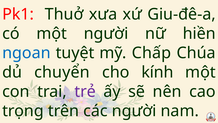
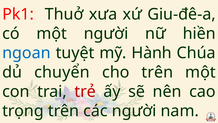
Chấp: Chấp -> Hành (152, 53)
cho kính: kính -> trên (157, 72)
trẻ colour: purple -> red (85, 91)
